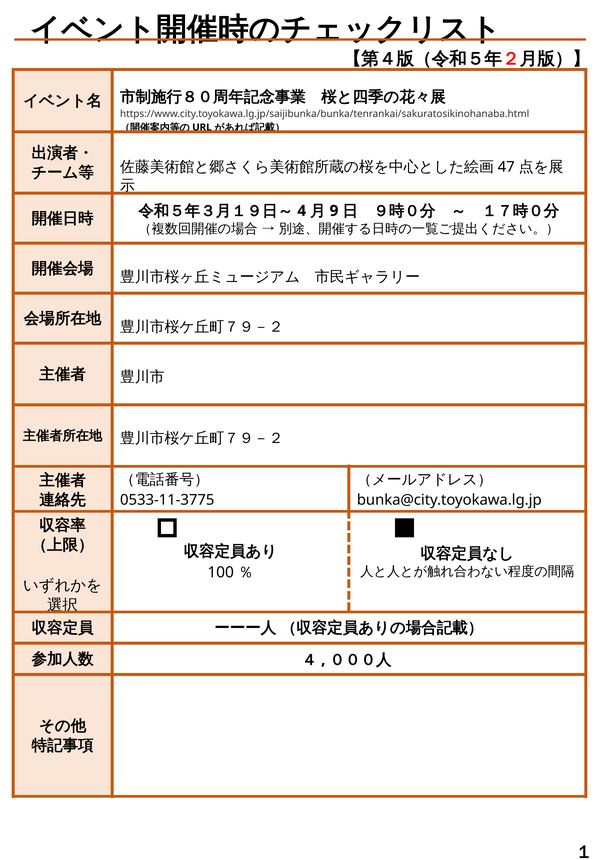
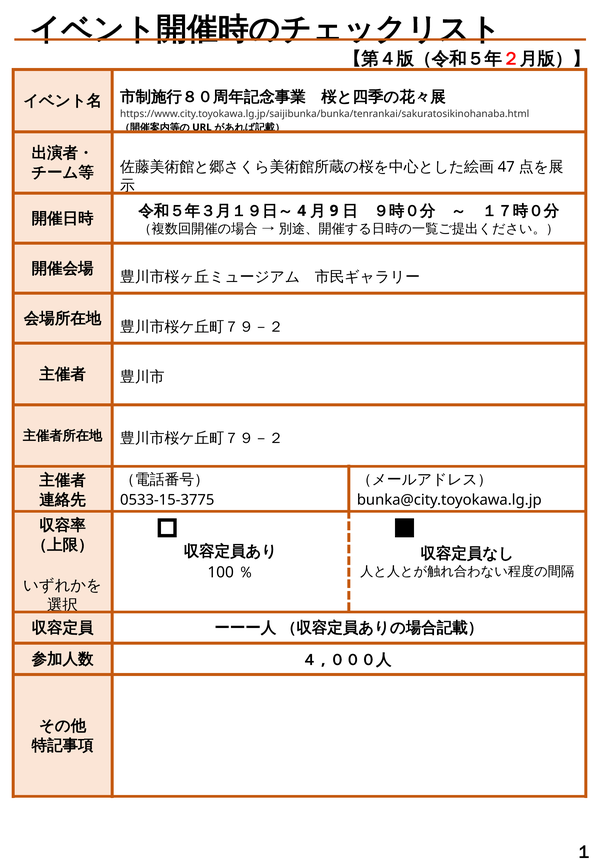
0533-11-3775: 0533-11-3775 -> 0533-15-3775 (167, 500)
